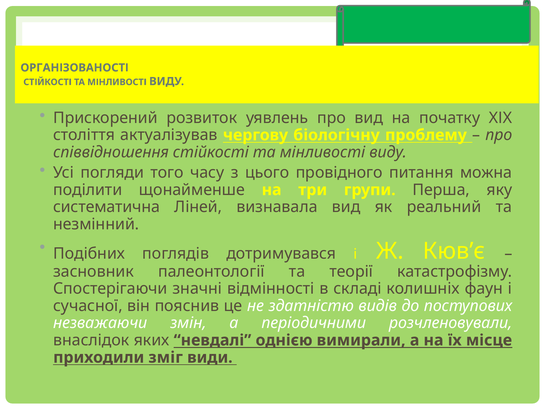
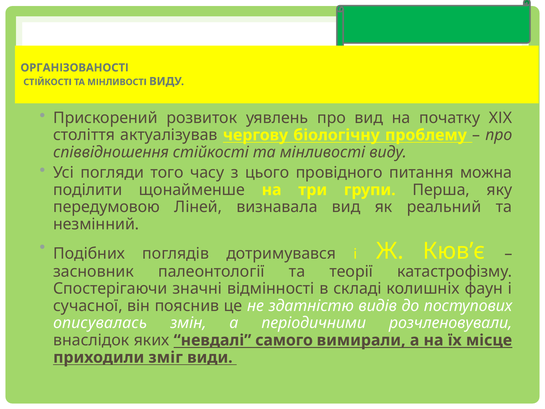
систематична: систематична -> передумовою (107, 207)
незважаючи: незважаючи -> описувалась (100, 323)
однією: однією -> самого (284, 340)
